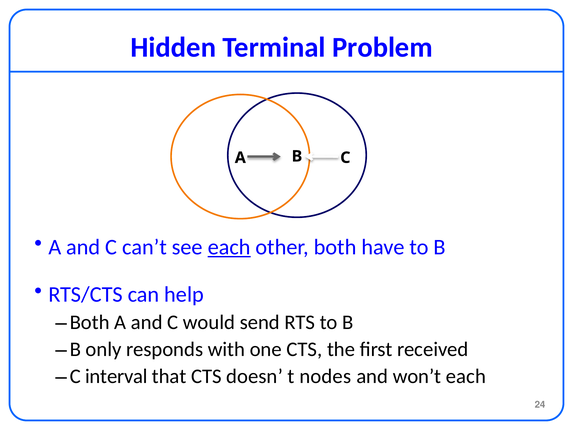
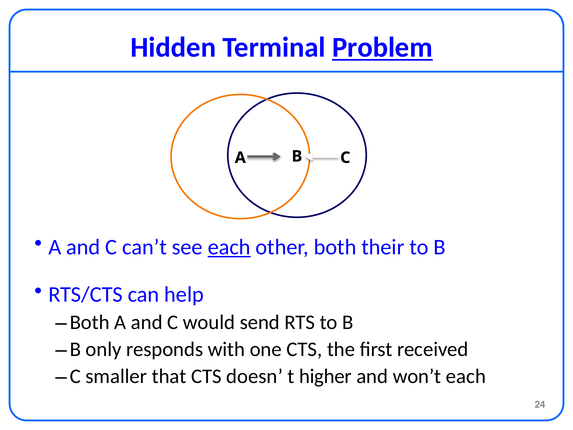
Problem underline: none -> present (382, 47)
have: have -> their (383, 247)
interval: interval -> smaller (116, 376)
nodes: nodes -> higher (325, 376)
